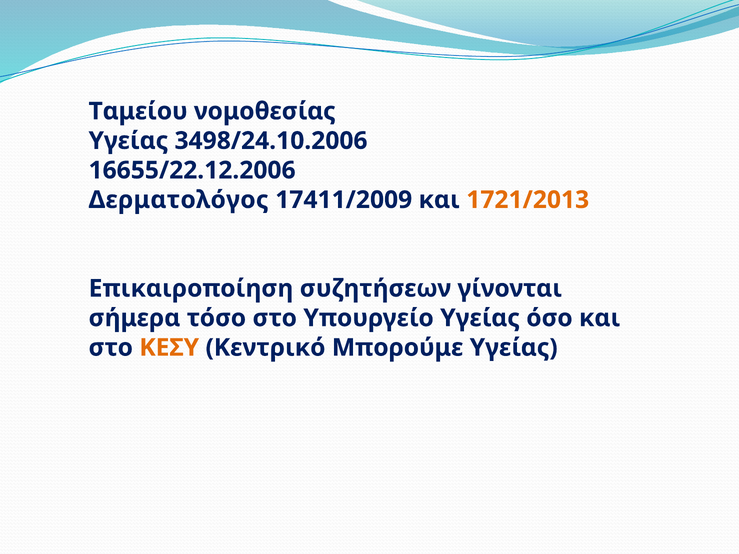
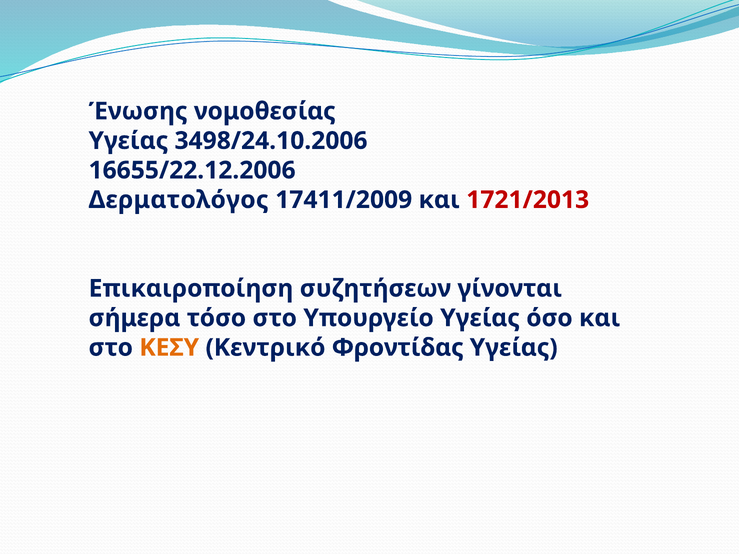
Ταμείου: Ταμείου -> Ένωσης (138, 111)
1721/2013 colour: orange -> red (528, 200)
Μπορούμε: Μπορούμε -> Φροντίδας (398, 348)
